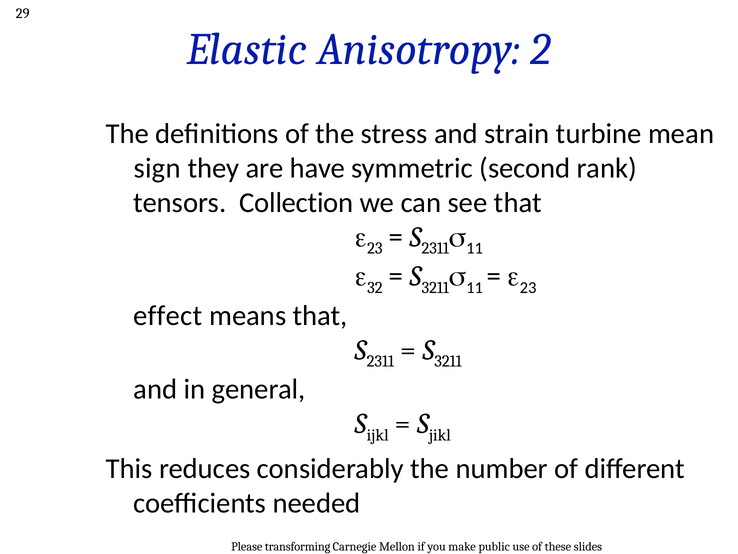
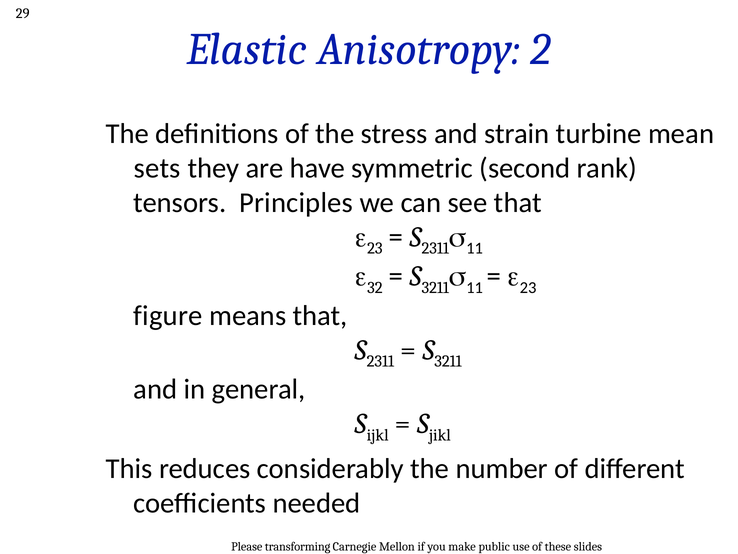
sign: sign -> sets (157, 168)
Collection: Collection -> Principles (296, 203)
effect: effect -> figure (168, 315)
